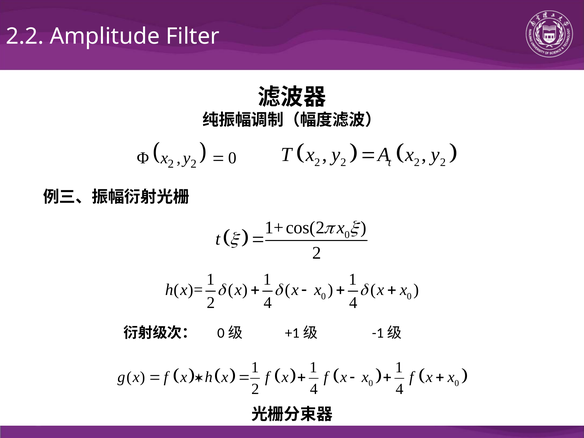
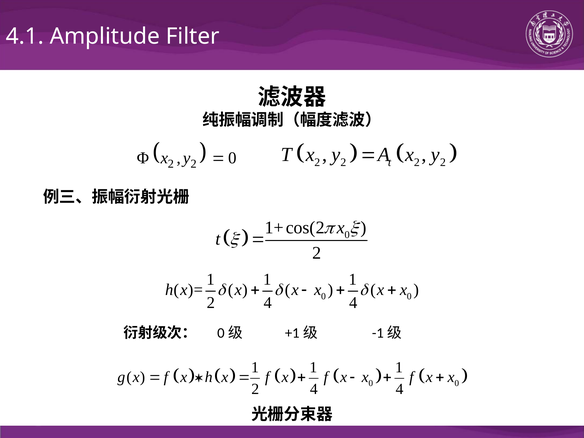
2.2: 2.2 -> 4.1 (25, 36)
